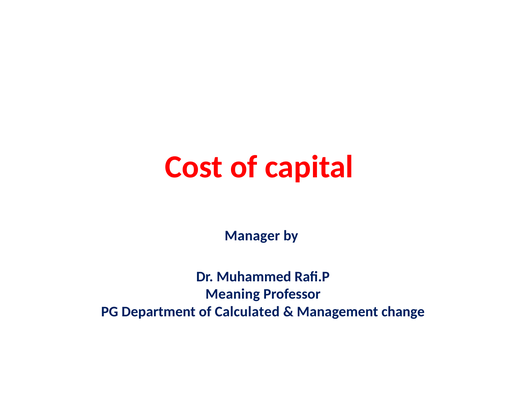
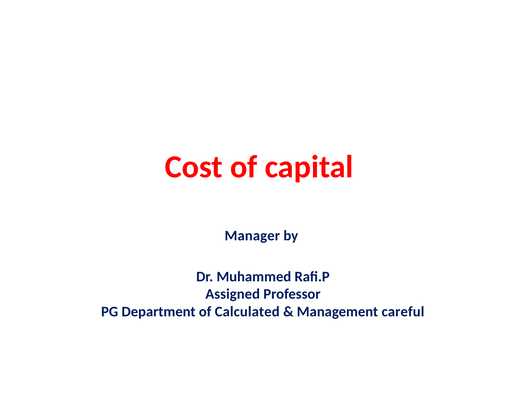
Meaning: Meaning -> Assigned (233, 294)
change: change -> careful (403, 312)
